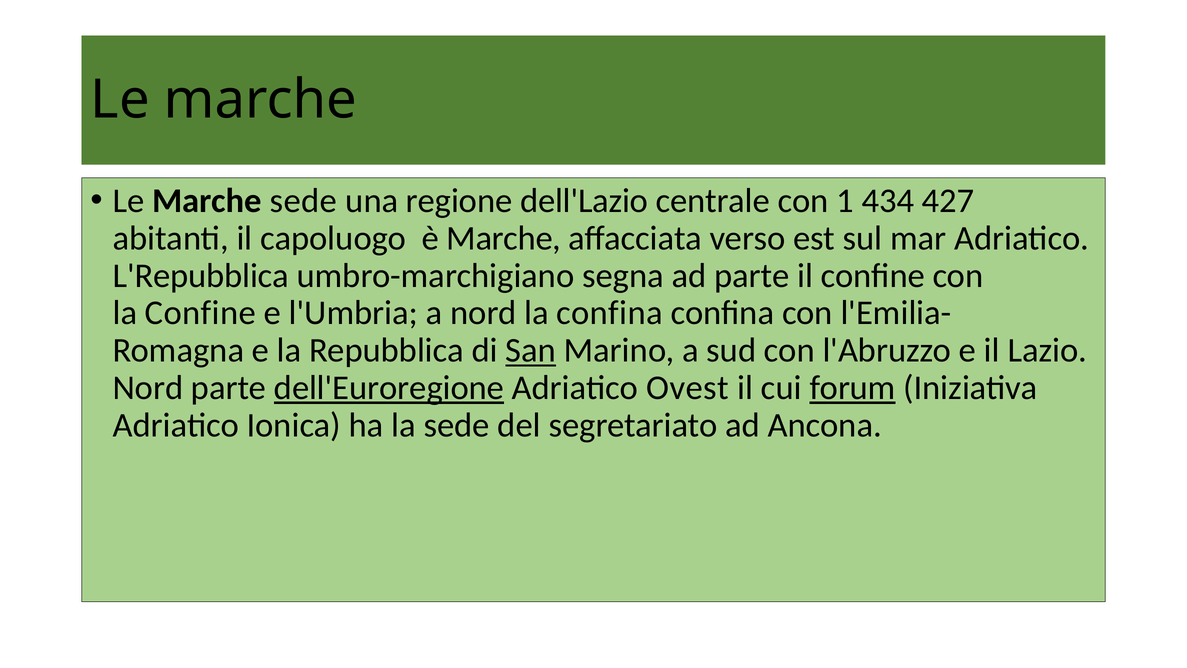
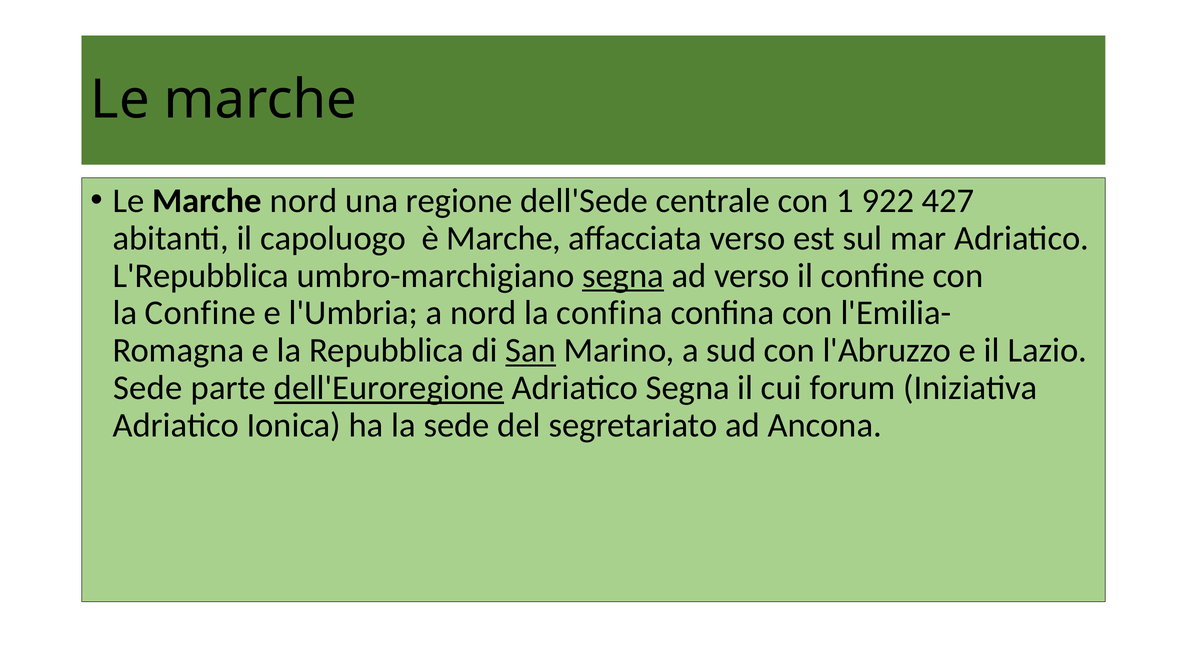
Marche sede: sede -> nord (303, 201)
dell'Lazio: dell'Lazio -> dell'Sede (584, 201)
434: 434 -> 922 (888, 201)
segna underline: none -> present (623, 275)
ad parte: parte -> verso (752, 275)
Nord: Nord -> Sede (148, 388)
Adriatico Ovest: Ovest -> Segna (688, 388)
forum underline: present -> none (853, 388)
